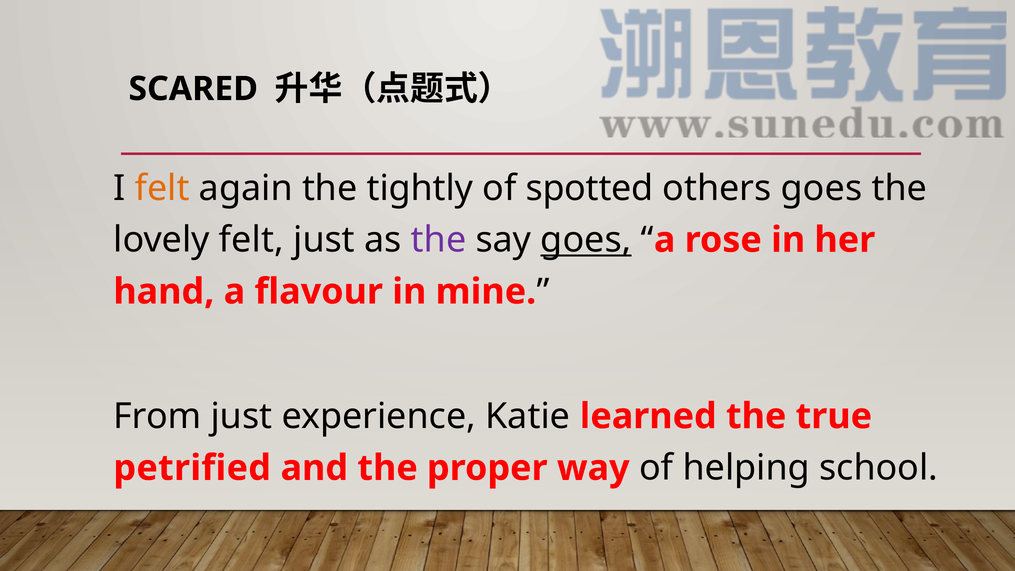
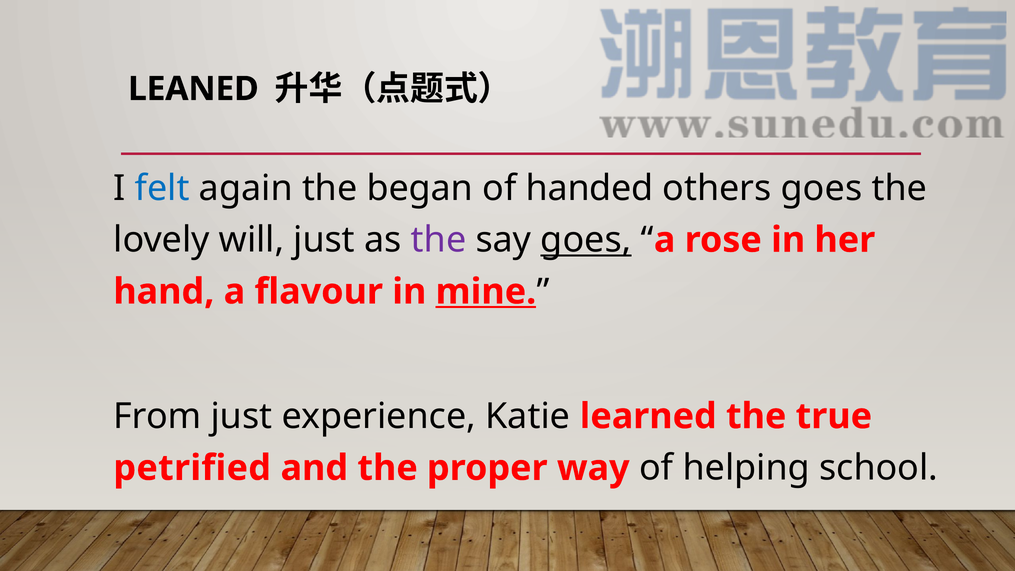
SCARED: SCARED -> LEANED (193, 89)
felt colour: orange -> blue (162, 188)
tightly: tightly -> began (420, 188)
spotted: spotted -> handed (590, 188)
lovely felt: felt -> will (252, 240)
mine underline: none -> present (486, 292)
